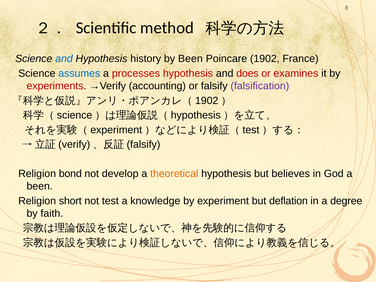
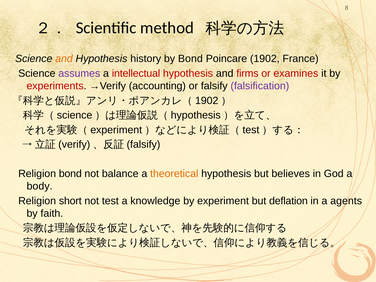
and colour: blue -> orange (64, 59)
by Been: Been -> Bond (190, 59)
assumes colour: blue -> purple (79, 73)
processes: processes -> intellectual (136, 73)
does: does -> firms (247, 73)
develop: develop -> balance (120, 174)
been: been -> body (40, 186)
degree: degree -> agents (346, 201)
